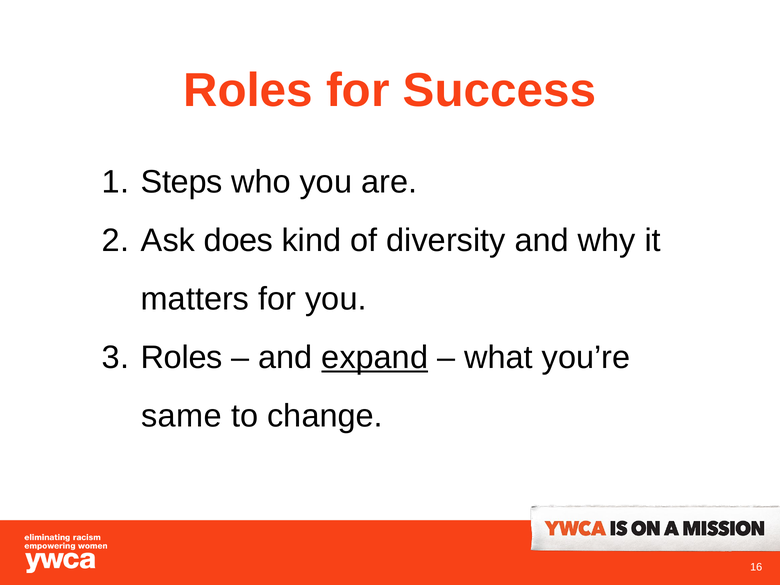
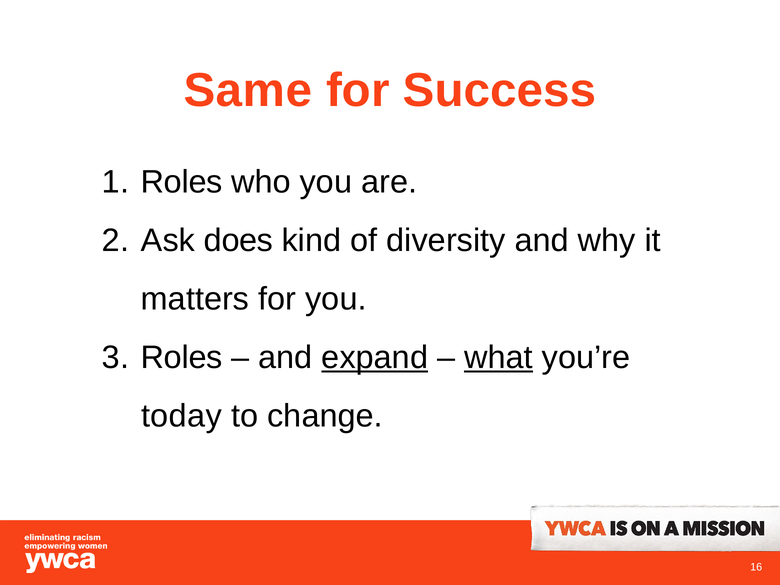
Roles: Roles -> Same (248, 90)
Steps: Steps -> Roles (182, 182)
what underline: none -> present (498, 358)
same: same -> today (181, 416)
